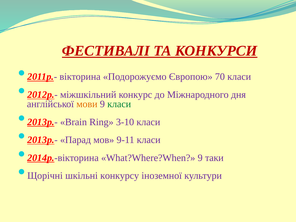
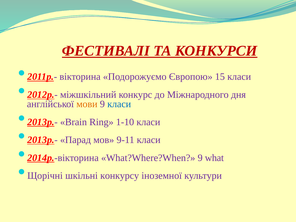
70: 70 -> 15 (220, 77)
класи colour: green -> blue (119, 104)
3-10: 3-10 -> 1-10 (125, 122)
таки: таки -> what (214, 158)
